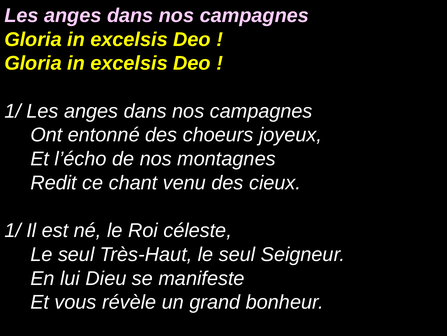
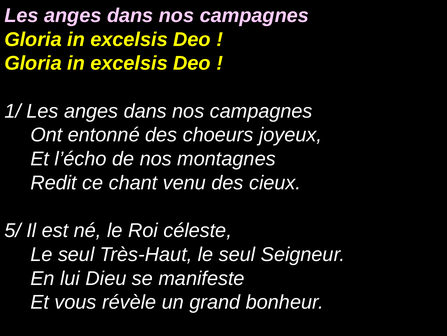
1/: 1/ -> 5/ (13, 230)
